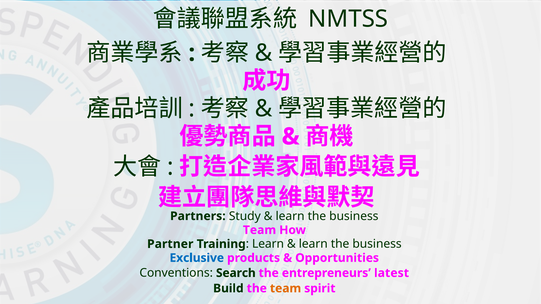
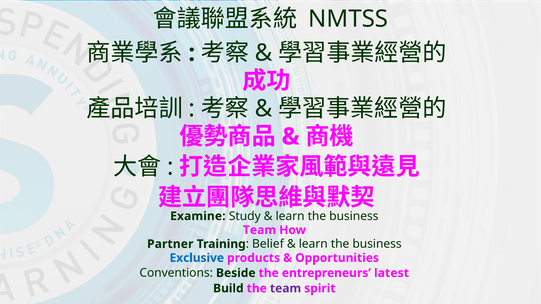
Partners: Partners -> Examine (198, 216)
Training Learn: Learn -> Belief (268, 244)
Search: Search -> Beside (236, 273)
team colour: orange -> purple (286, 289)
